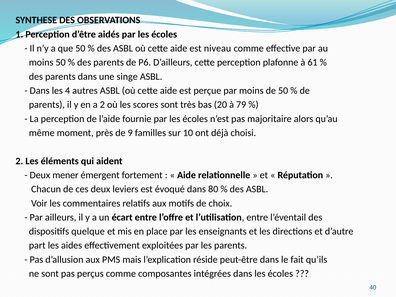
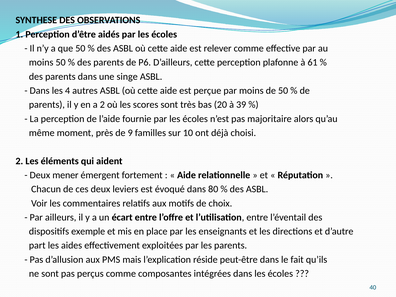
niveau: niveau -> relever (218, 48)
79: 79 -> 39 (241, 105)
quelque: quelque -> exemple (88, 231)
